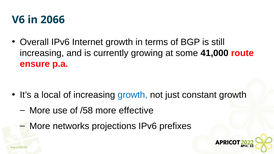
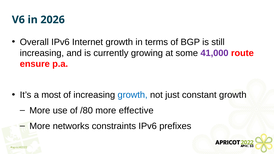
2066: 2066 -> 2026 (53, 20)
41,000 colour: black -> purple (215, 53)
local: local -> most (51, 95)
/58: /58 -> /80 (86, 111)
projections: projections -> constraints (114, 126)
